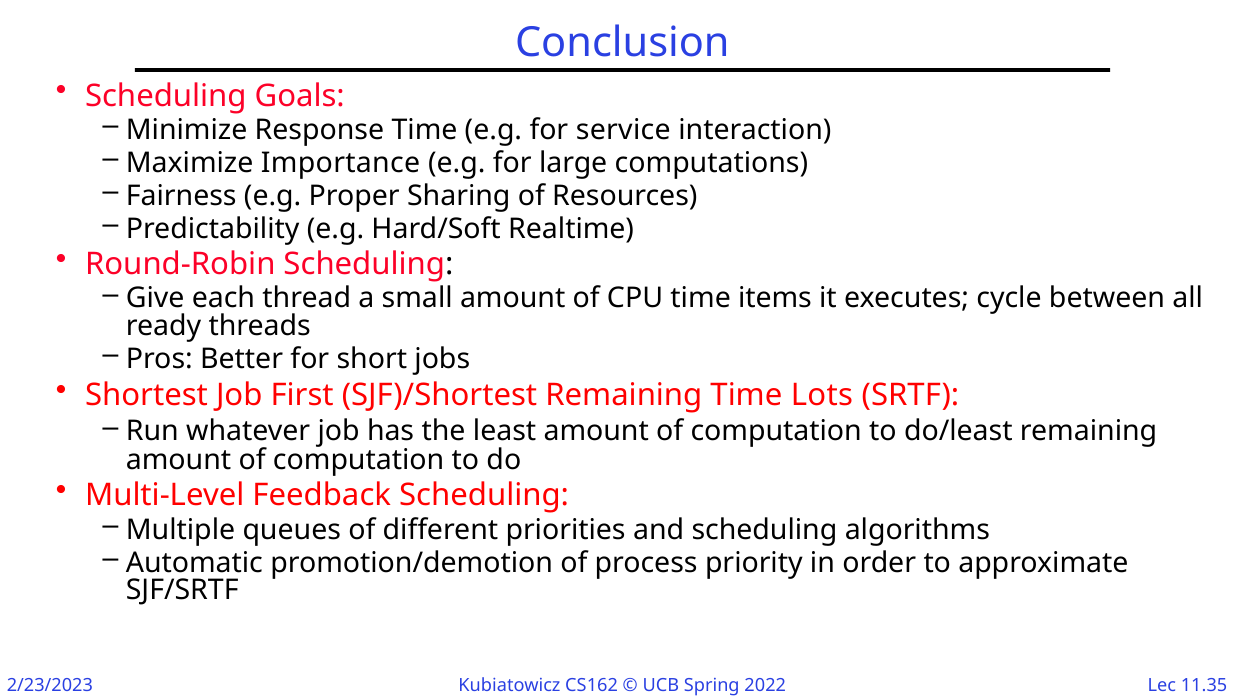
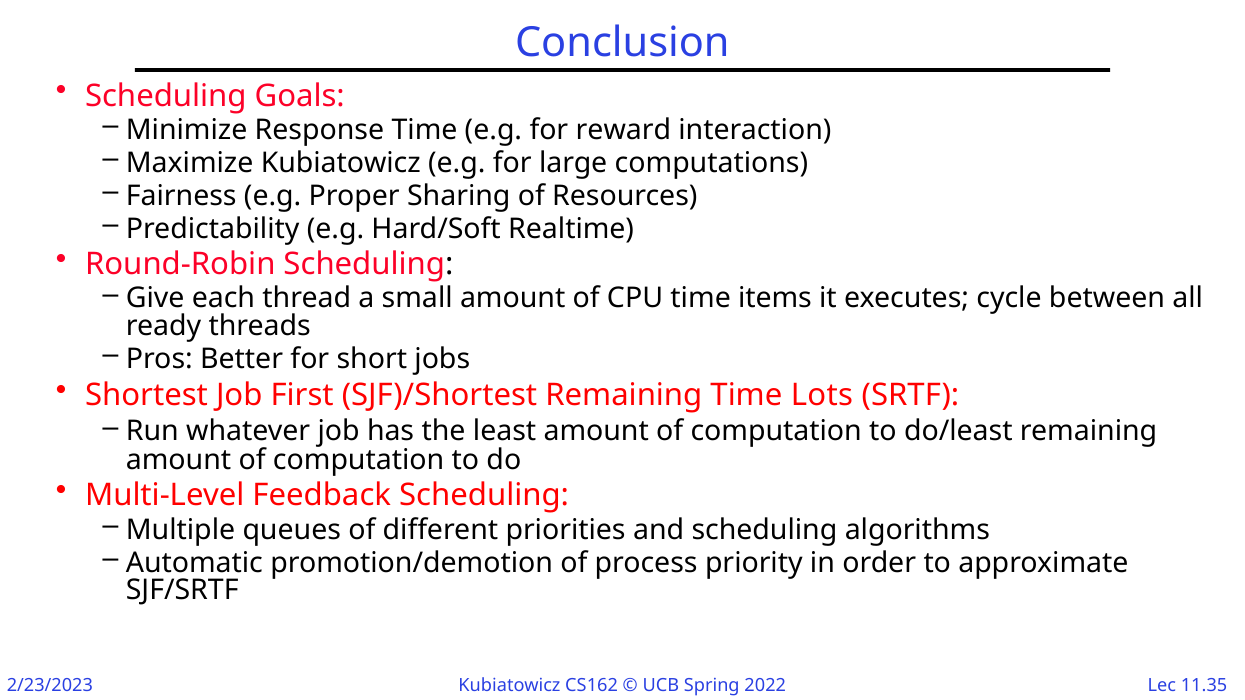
service: service -> reward (623, 130)
Maximize Importance: Importance -> Kubiatowicz (341, 163)
